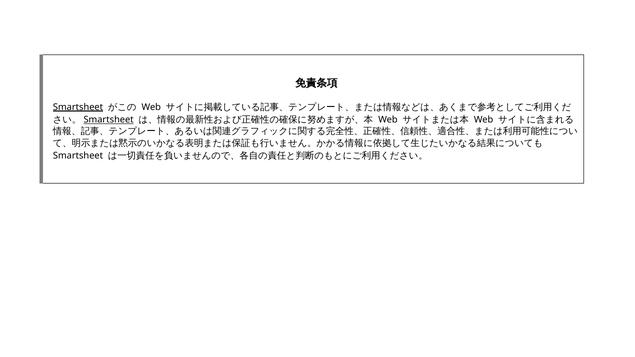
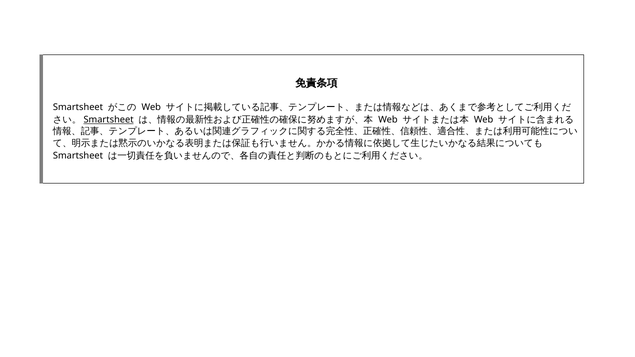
Smartsheet underline: present -> none (78, 107)
